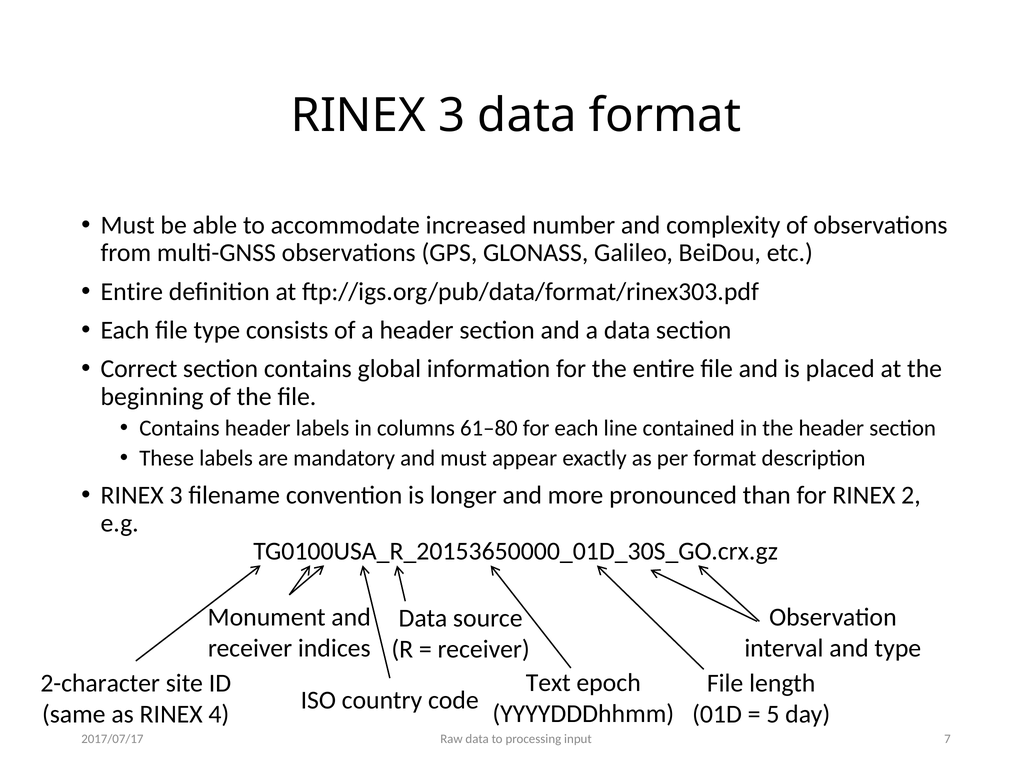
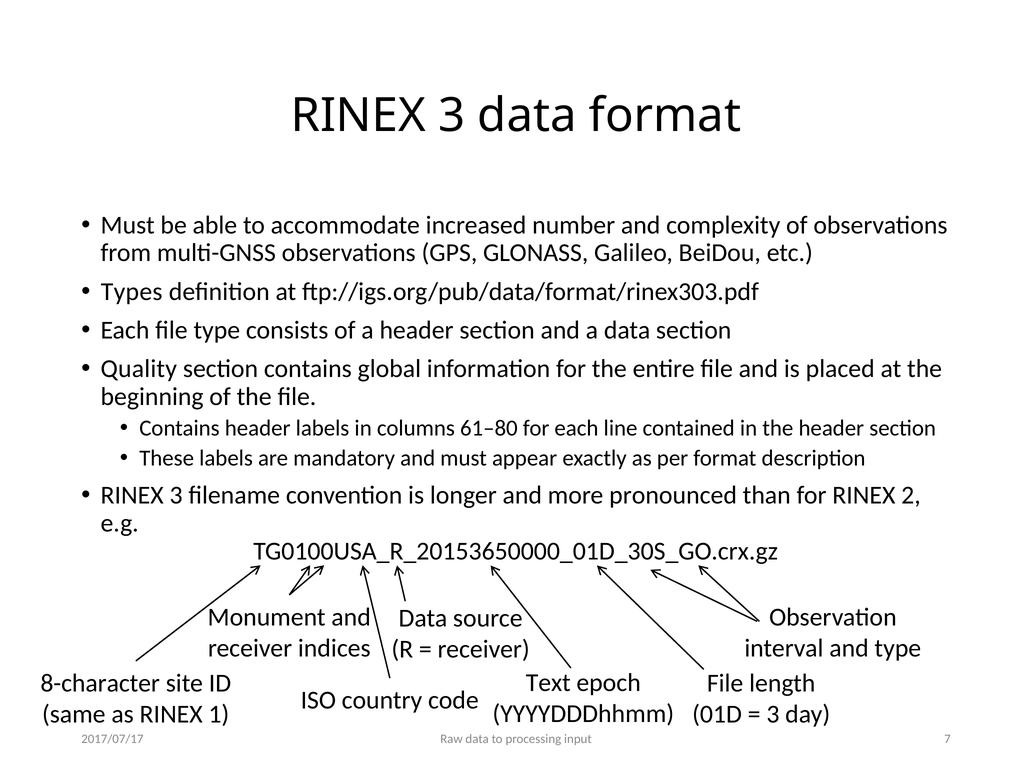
Entire: Entire -> Types (132, 291)
Correct: Correct -> Quality (139, 369)
2-character: 2-character -> 8-character (100, 683)
4: 4 -> 1 (219, 714)
5: 5 -> 3 (773, 714)
